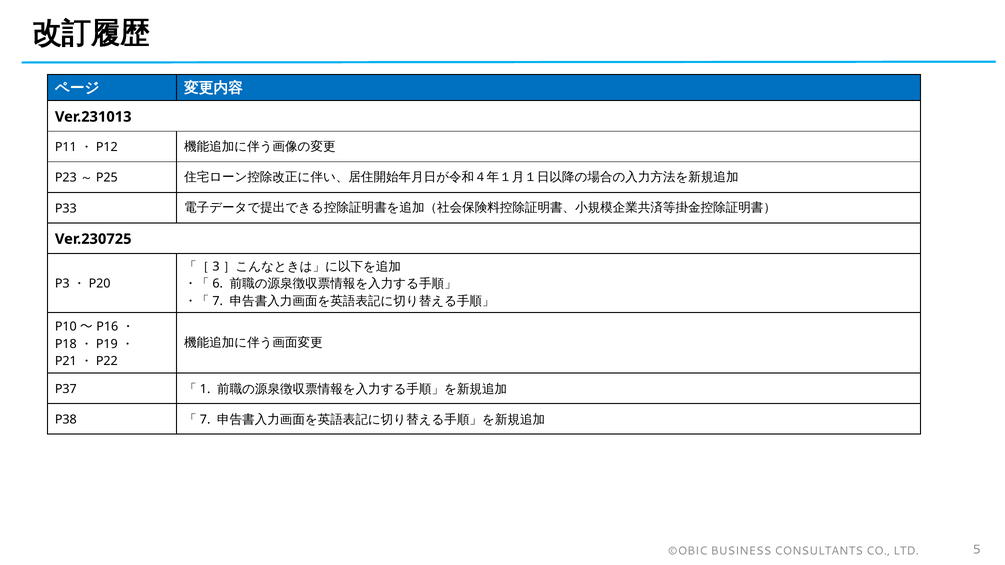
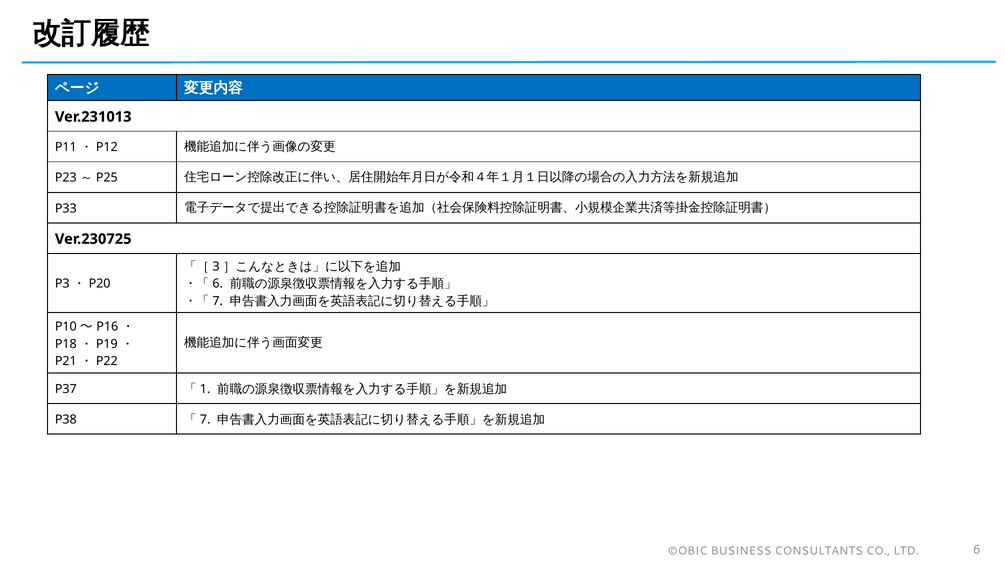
LTD 5: 5 -> 6 (977, 550)
